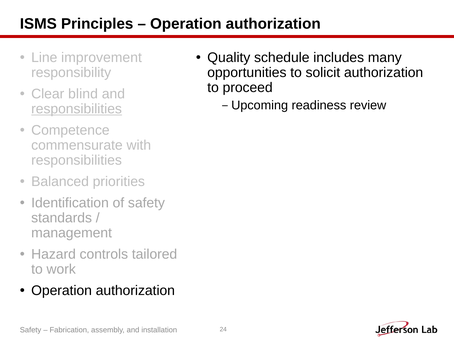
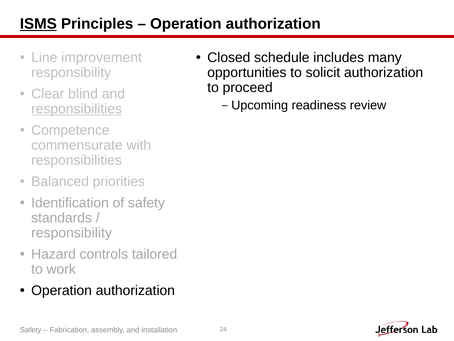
ISMS underline: none -> present (38, 24)
Quality: Quality -> Closed (229, 58)
management: management -> responsibility (72, 233)
